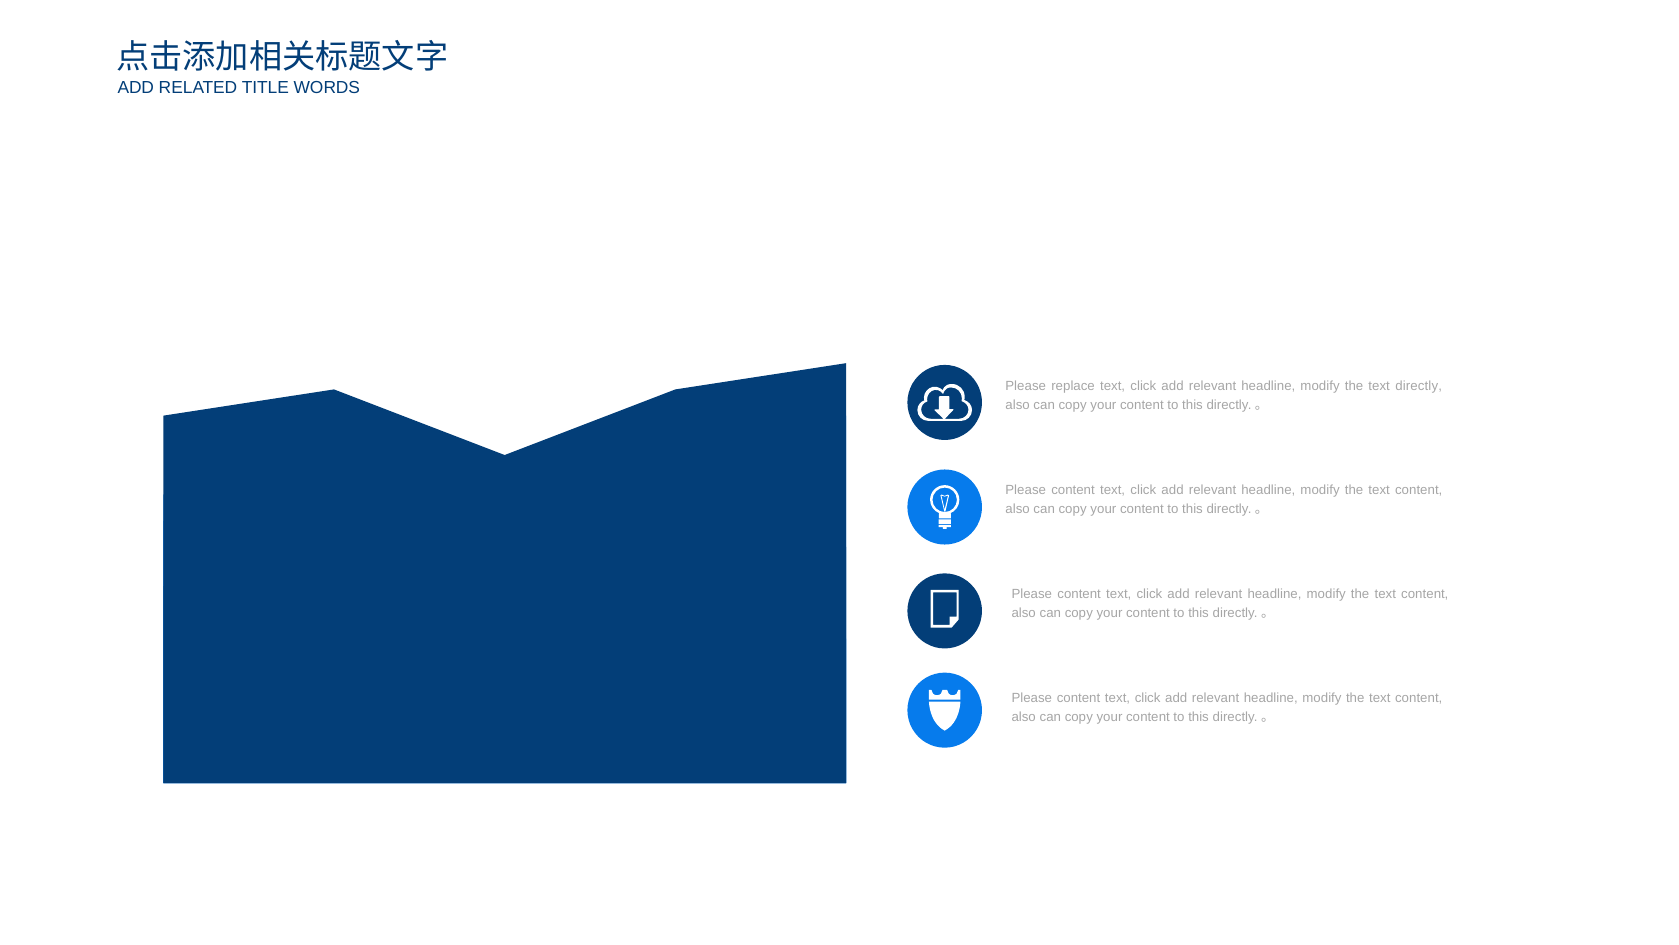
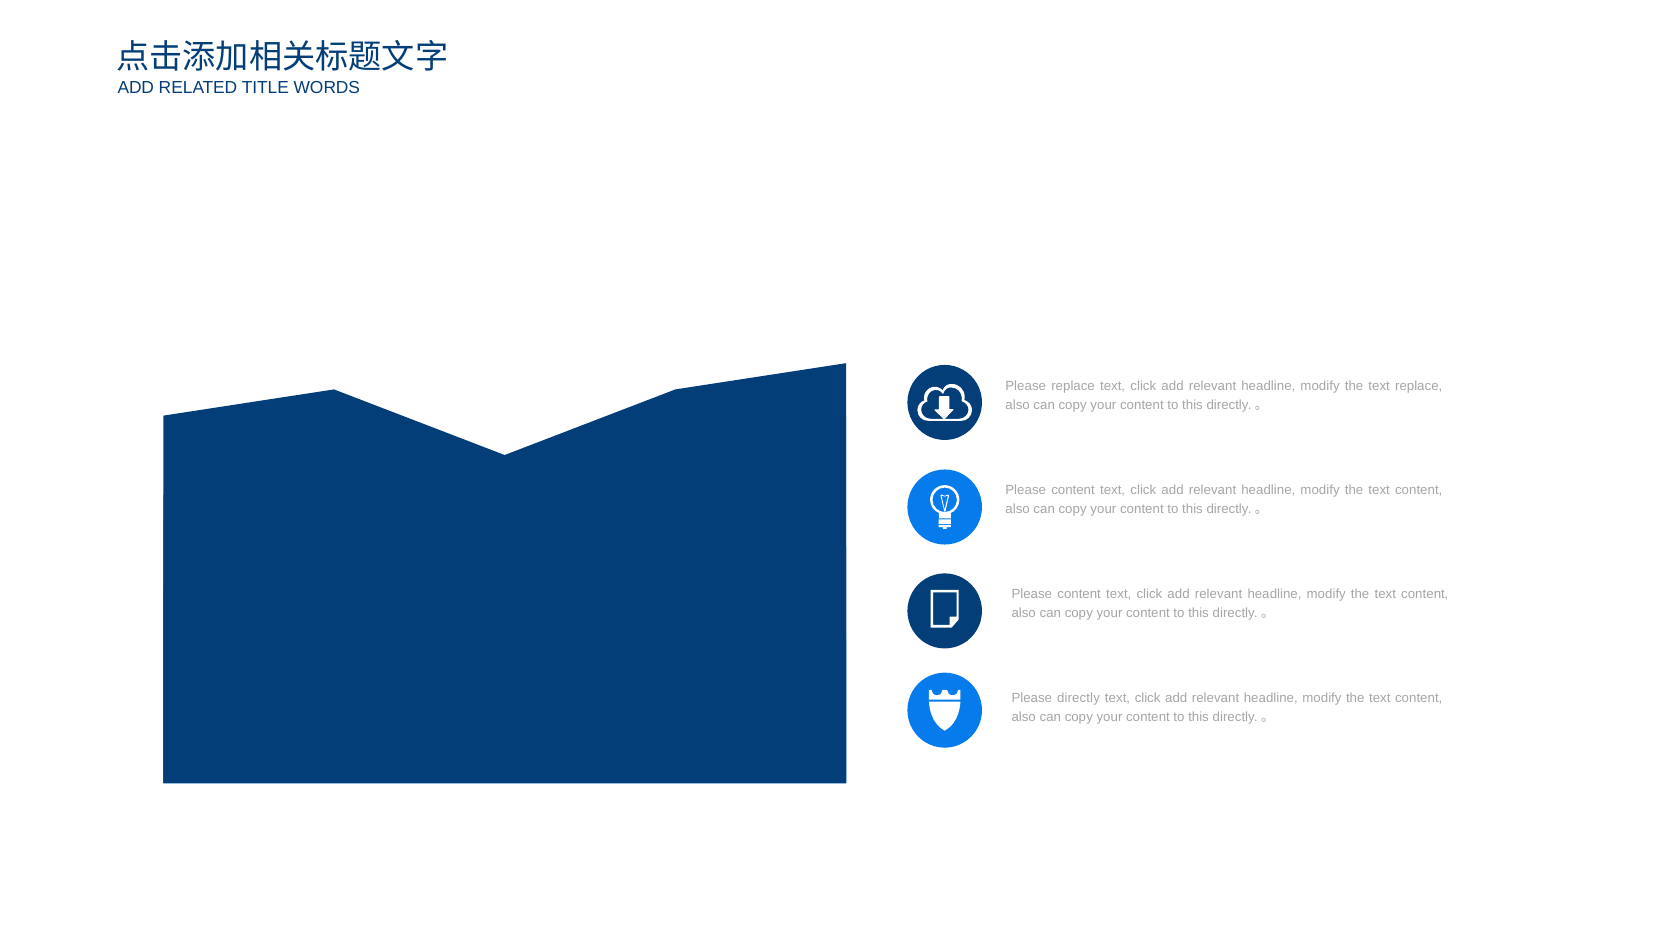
text directly: directly -> replace (1419, 386)
content: content -> directly (1078, 698)
